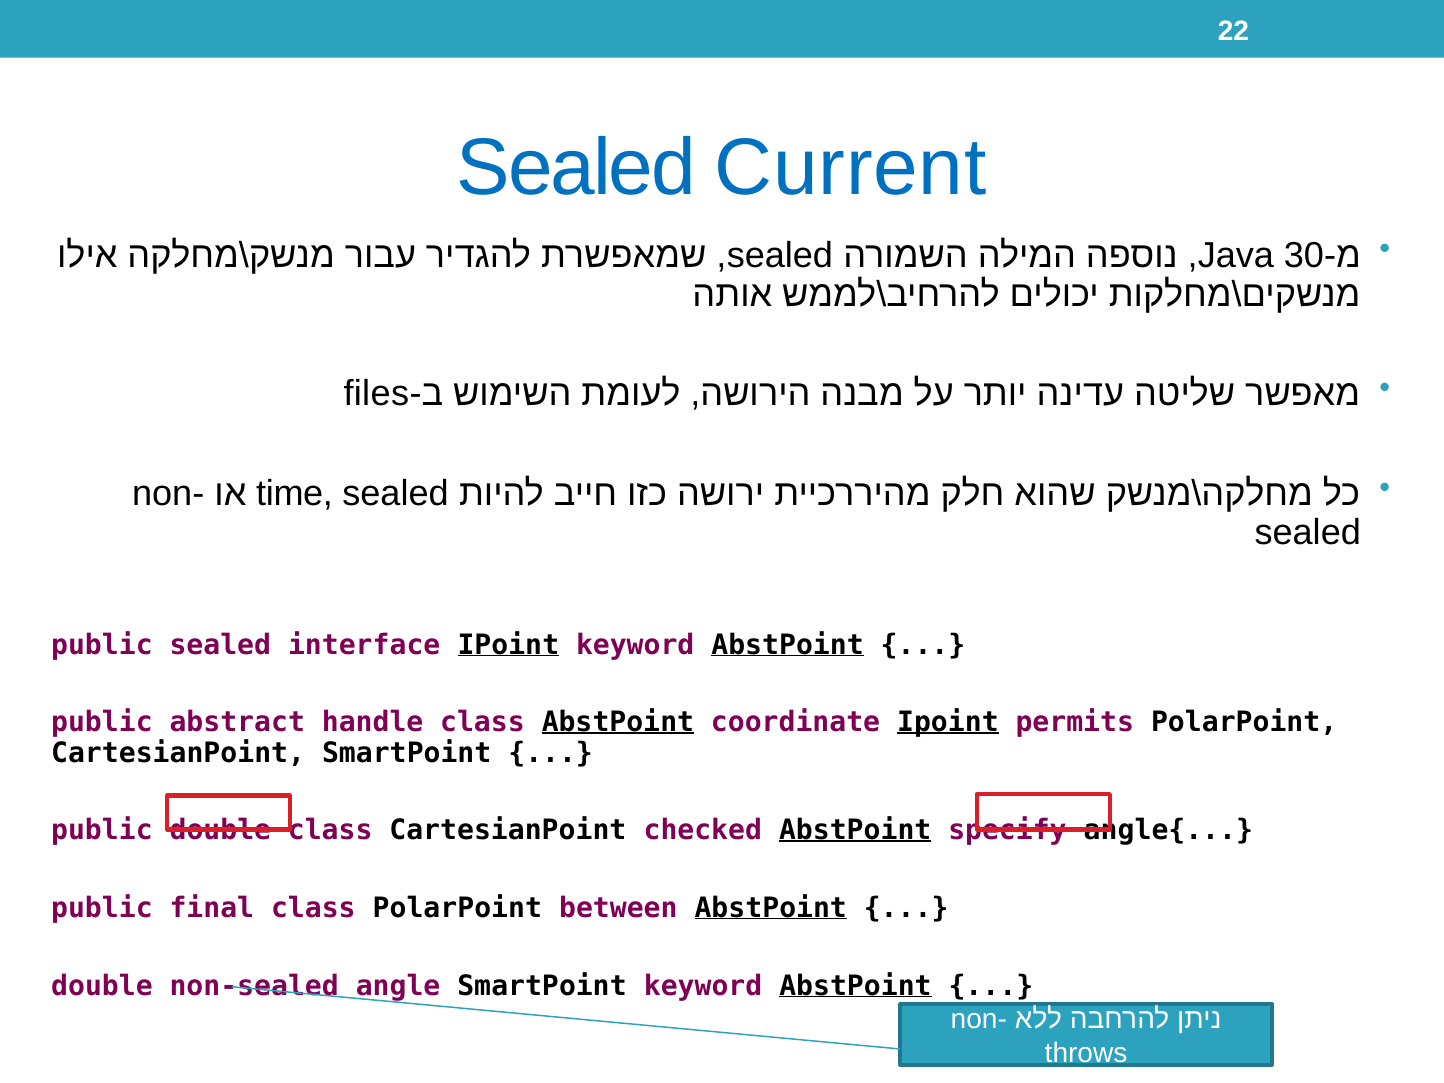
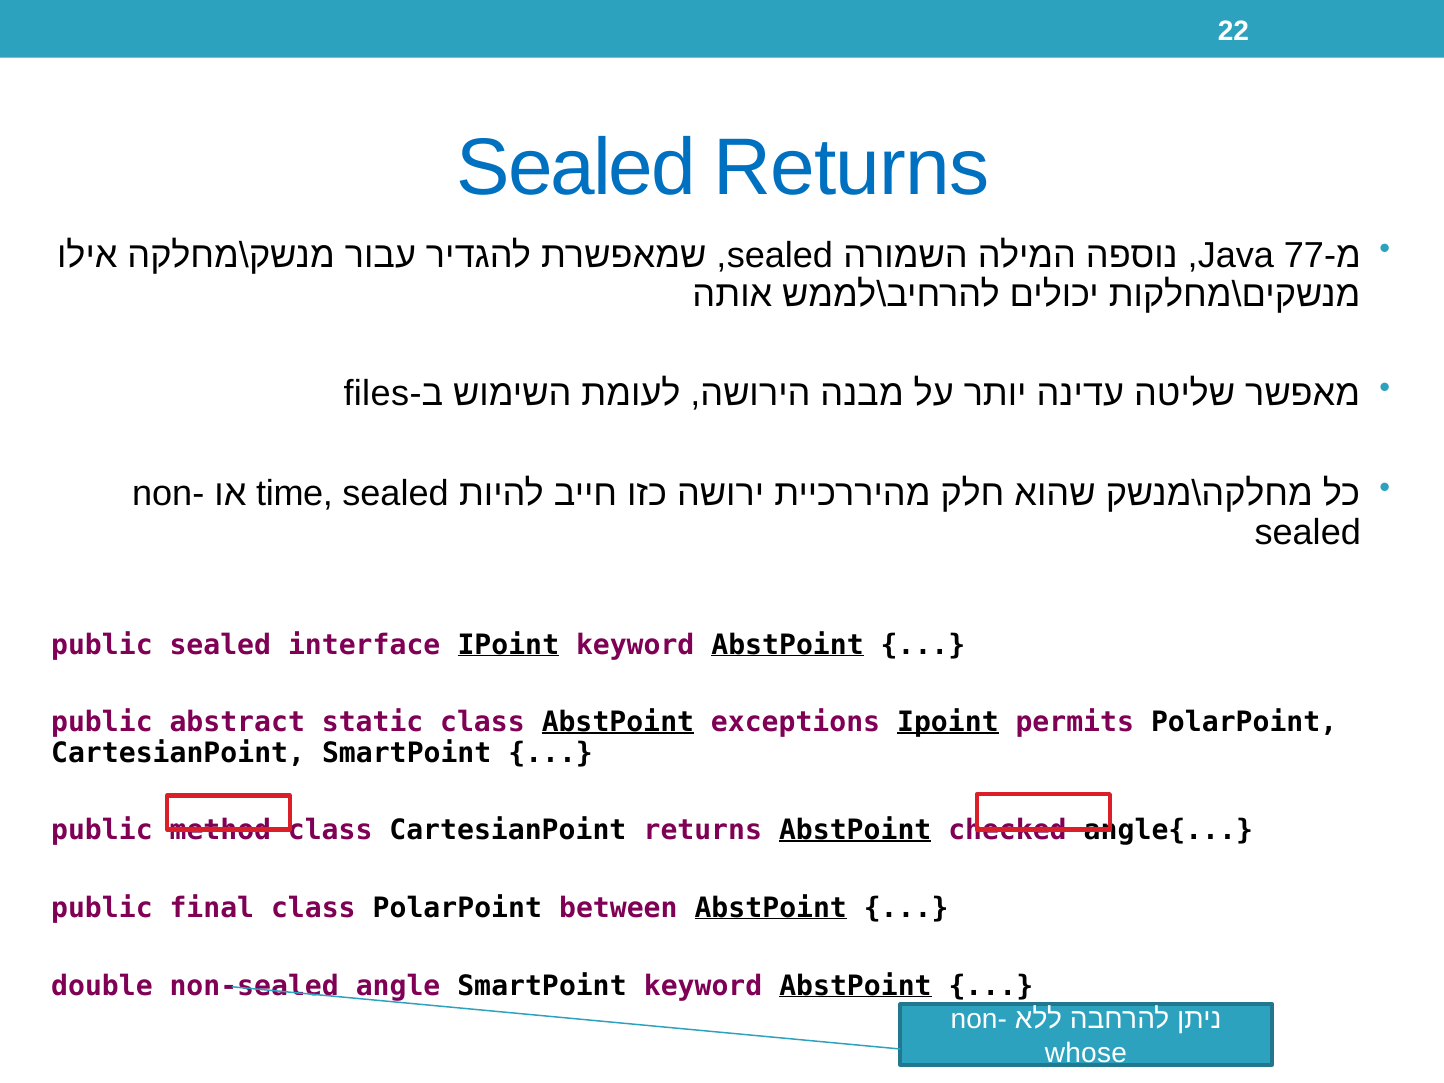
Sealed Current: Current -> Returns (851, 168)
30: 30 -> 77 (1304, 255)
handle: handle -> static (373, 723)
coordinate: coordinate -> exceptions (796, 723)
public double: double -> method (220, 831)
CartesianPoint checked: checked -> returns (703, 831)
specify: specify -> checked (1007, 831)
throws: throws -> whose (1086, 1053)
